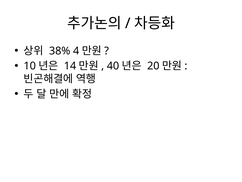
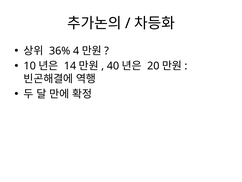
38%: 38% -> 36% (60, 51)
